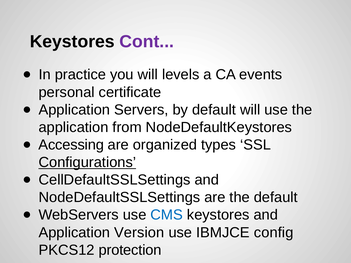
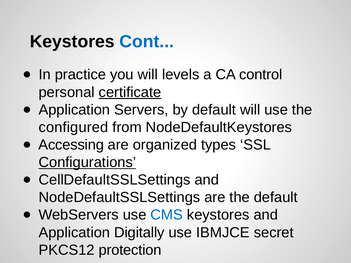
Cont colour: purple -> blue (147, 42)
events: events -> control (261, 75)
certificate underline: none -> present (130, 92)
application: application -> configured (73, 127)
Version: Version -> Digitally (139, 233)
config: config -> secret (274, 233)
